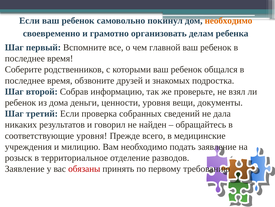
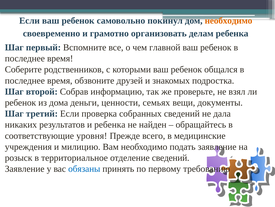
ценности уровня: уровня -> семьях (156, 102)
и говорил: говорил -> ребенка (110, 124)
отделение разводов: разводов -> сведений (171, 157)
обязаны colour: red -> blue (84, 168)
